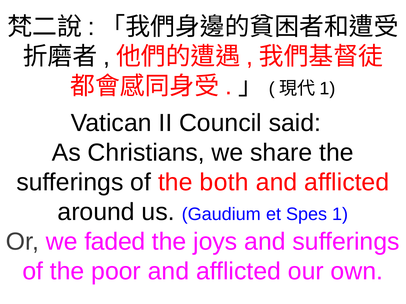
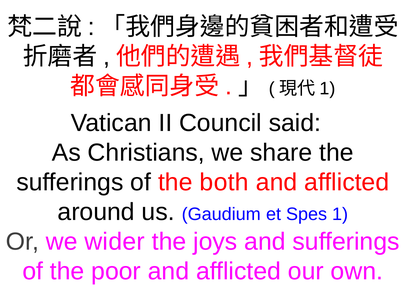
faded: faded -> wider (115, 242)
